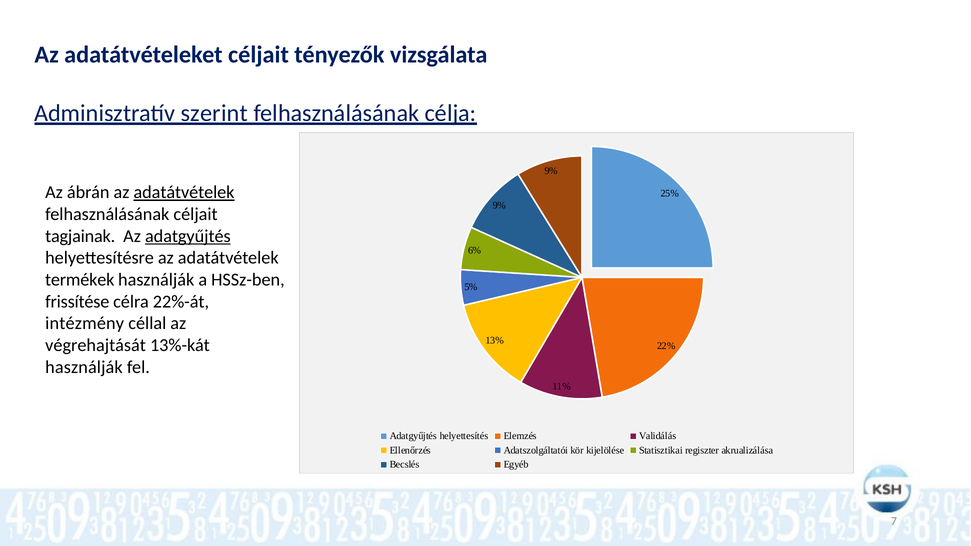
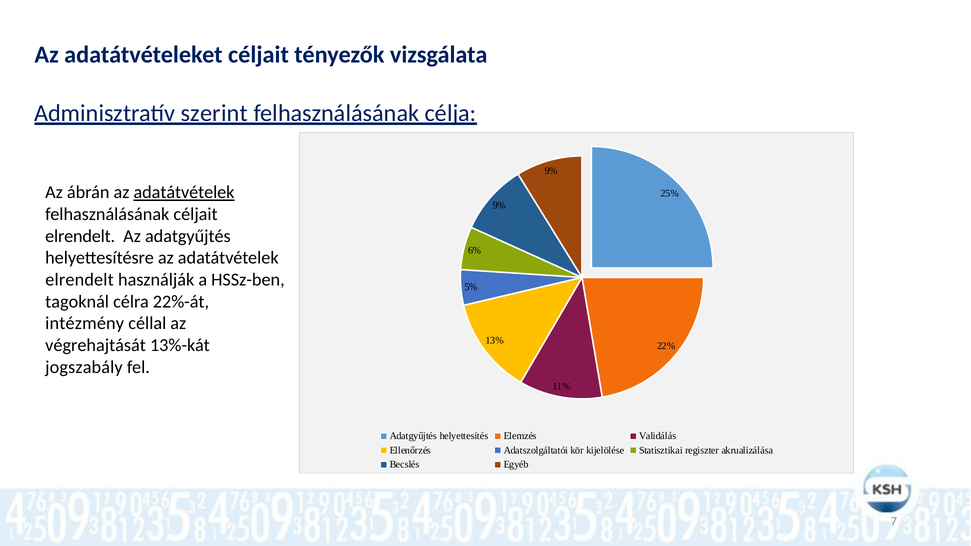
tagjainak: tagjainak -> elrendelt (80, 236)
adatgyűjtés underline: present -> none (188, 236)
termékek: termékek -> elrendelt (80, 280)
frissítése: frissítése -> tagoknál (77, 302)
használják: használják -> jogszabály (84, 367)
